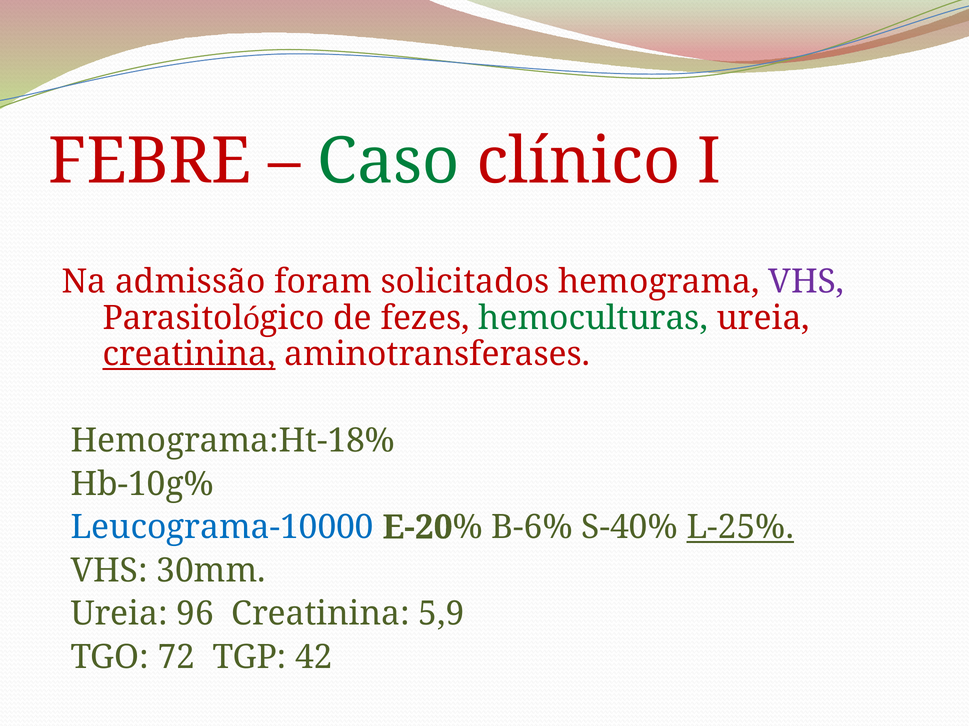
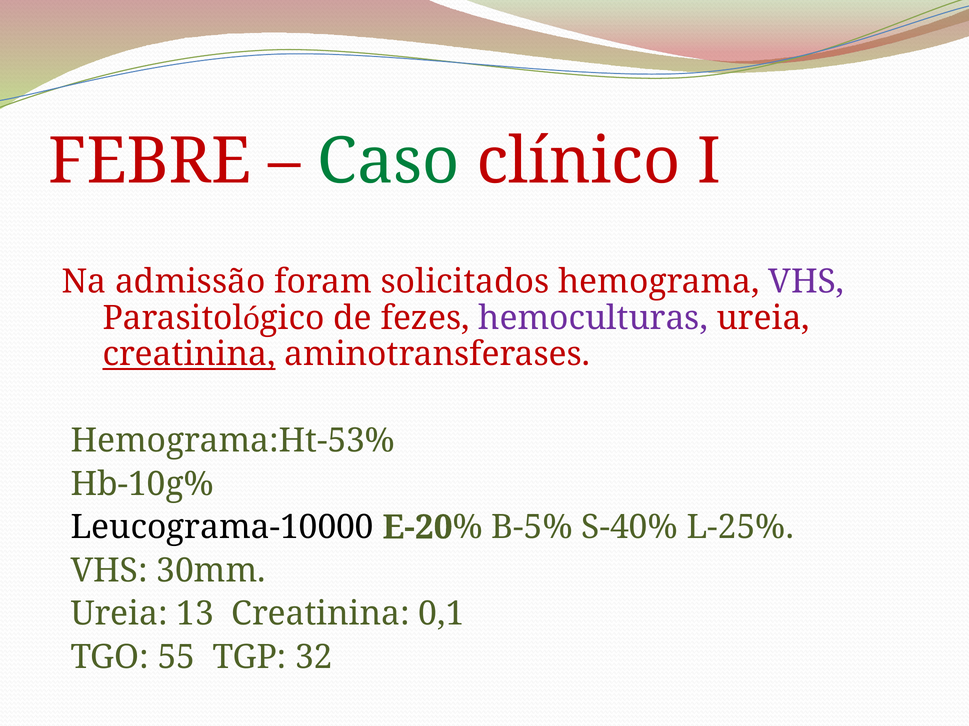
hemoculturas colour: green -> purple (593, 318)
Hemograma:Ht-18%: Hemograma:Ht-18% -> Hemograma:Ht-53% (233, 441)
Leucograma-10000 colour: blue -> black (222, 528)
B-6%: B-6% -> B-5% (532, 528)
L-25% underline: present -> none (740, 528)
96: 96 -> 13 (195, 614)
5,9: 5,9 -> 0,1 (441, 614)
72: 72 -> 55 (176, 658)
42: 42 -> 32 (314, 658)
